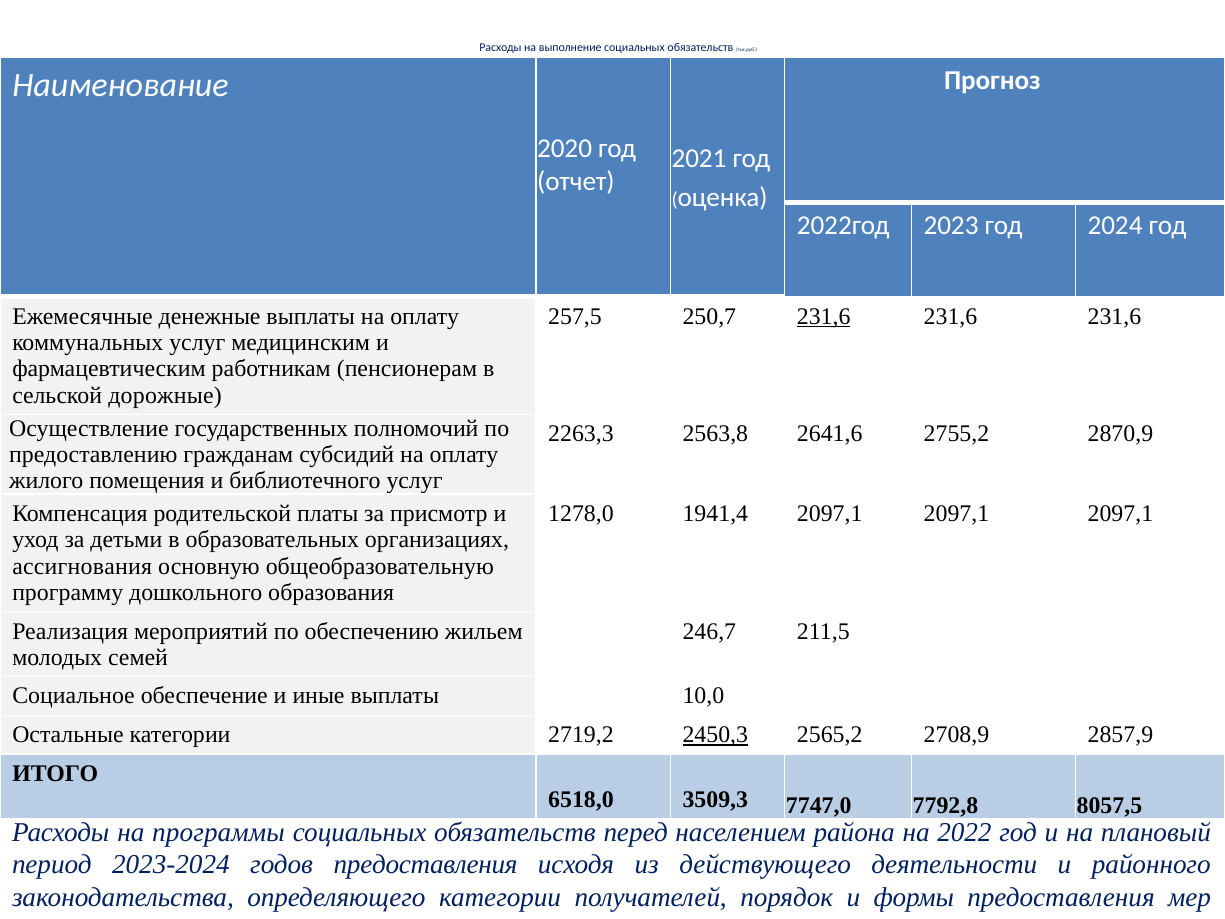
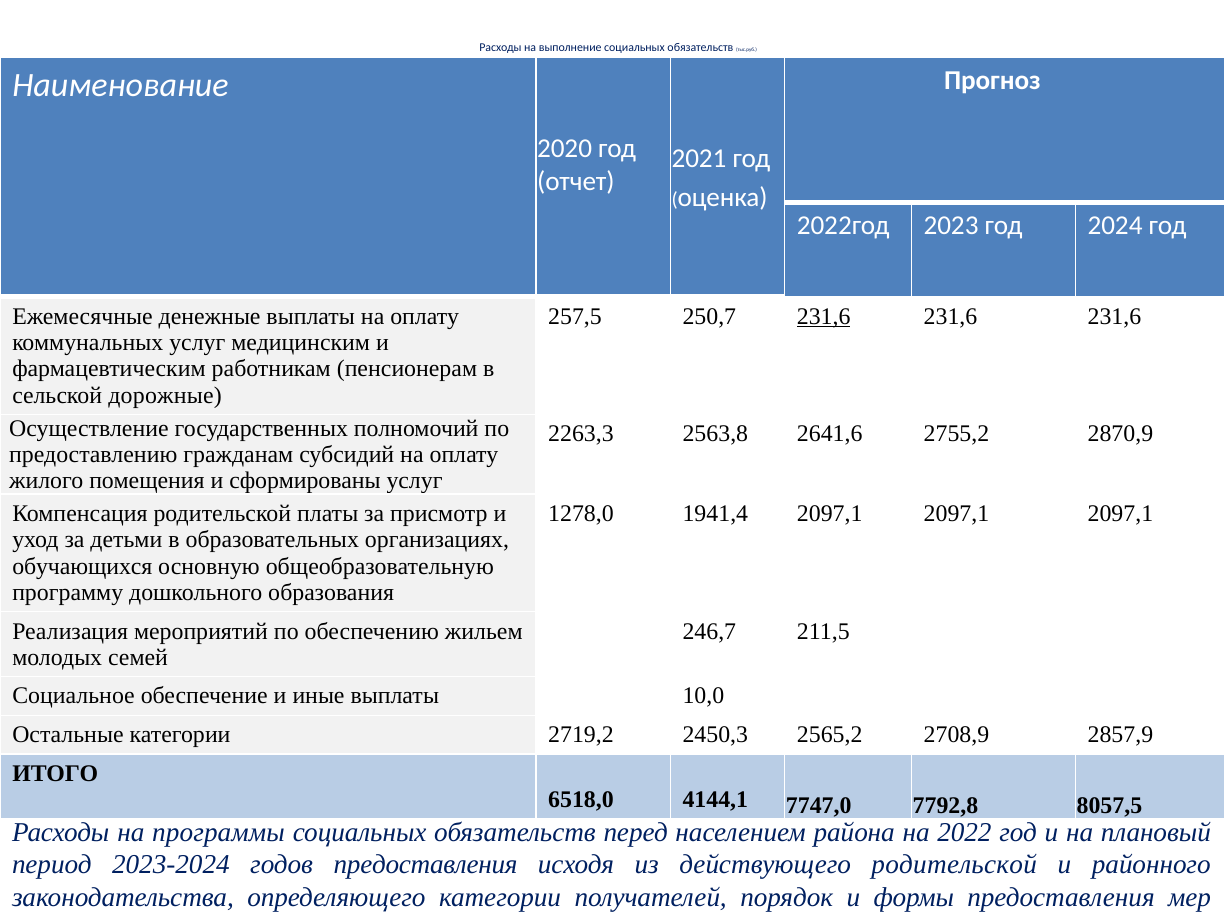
библиотечного: библиотечного -> сформированы (305, 481)
ассигнования: ассигнования -> обучающихся (82, 566)
2450,3 underline: present -> none (715, 735)
3509,3: 3509,3 -> 4144,1 (715, 800)
действующего деятельности: деятельности -> родительской (954, 865)
